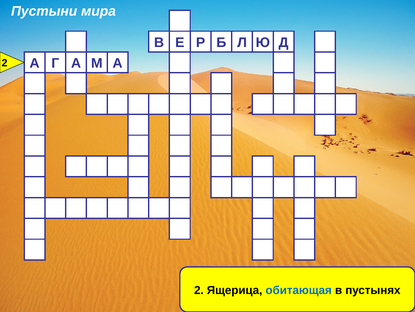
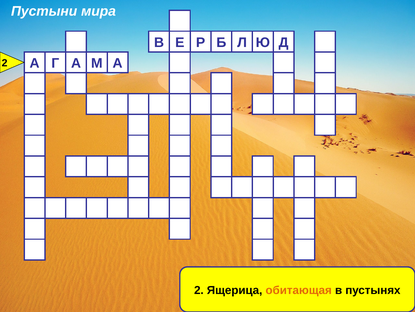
обитающая colour: blue -> orange (299, 290)
